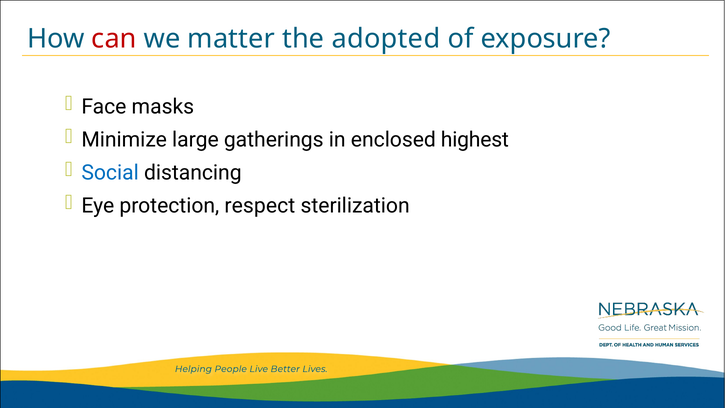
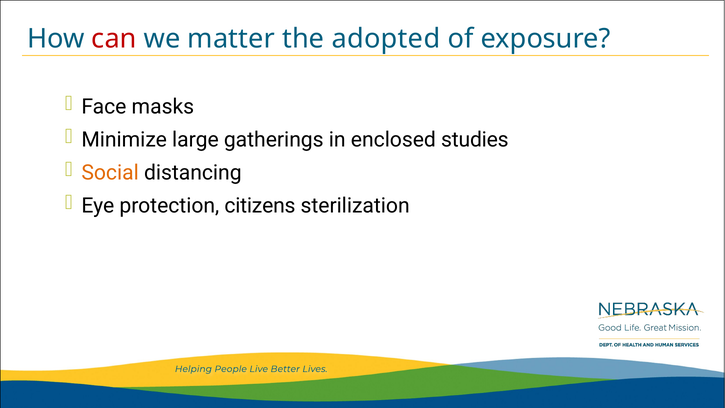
highest: highest -> studies (475, 140)
Social colour: blue -> orange (110, 173)
respect: respect -> citizens (260, 206)
